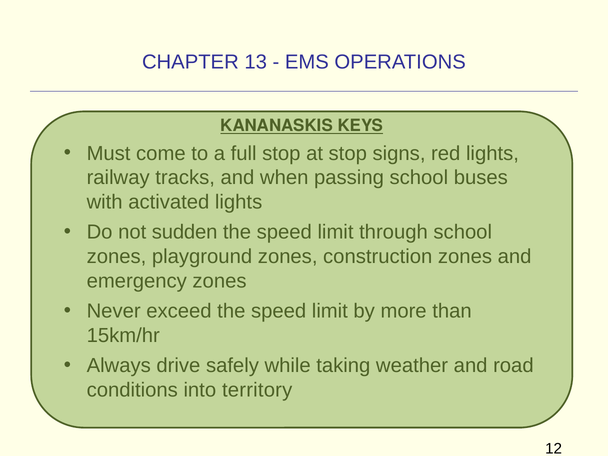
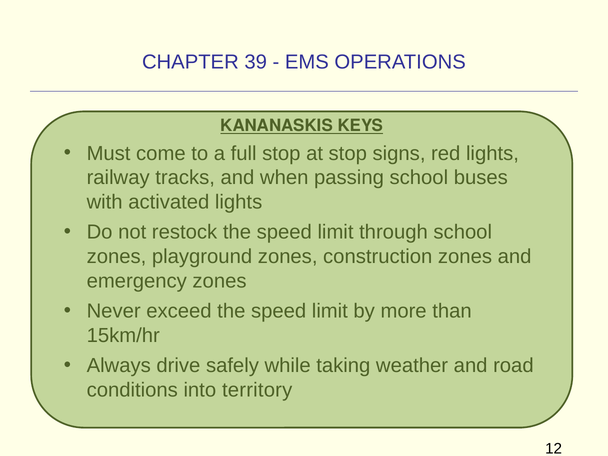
13: 13 -> 39 (256, 62)
sudden: sudden -> restock (185, 232)
